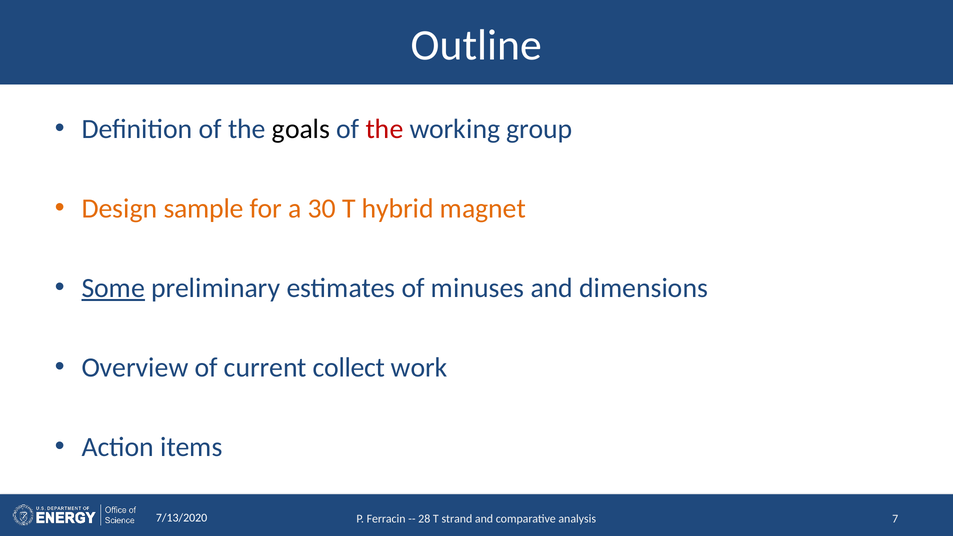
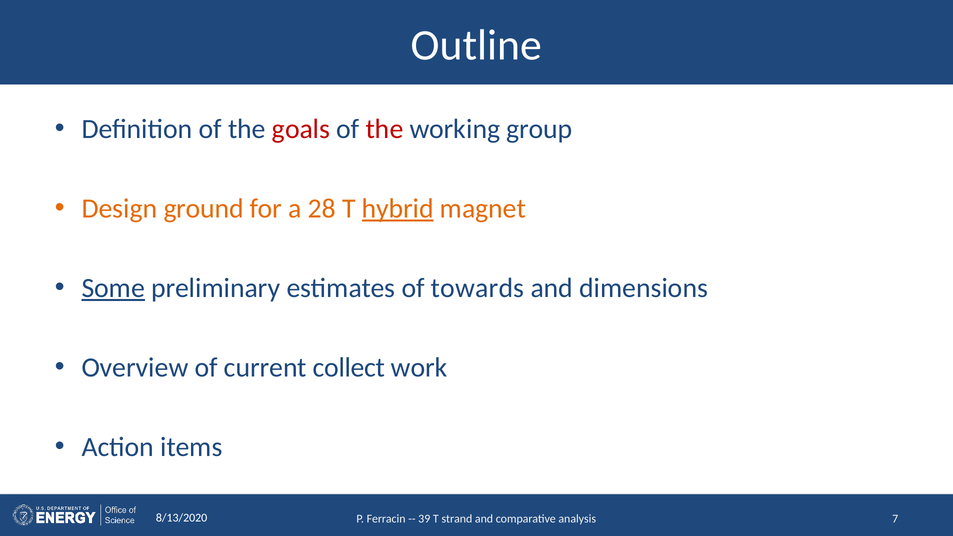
goals colour: black -> red (301, 129)
sample: sample -> ground (204, 209)
30: 30 -> 28 (322, 209)
hybrid underline: none -> present (398, 209)
minuses: minuses -> towards (478, 288)
7/13/2020: 7/13/2020 -> 8/13/2020 (182, 518)
28: 28 -> 39 (424, 519)
